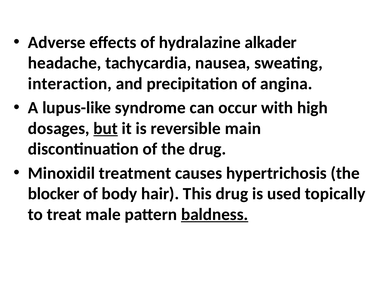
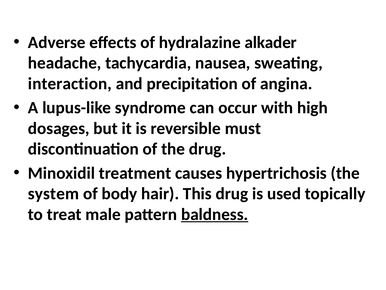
but underline: present -> none (106, 128)
main: main -> must (243, 128)
blocker: blocker -> system (54, 193)
